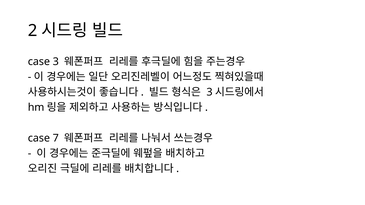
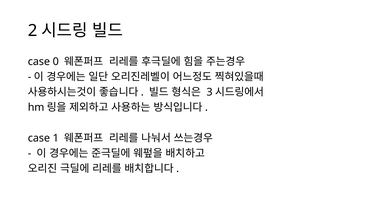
case 3: 3 -> 0 (56, 62)
7: 7 -> 1 (56, 138)
